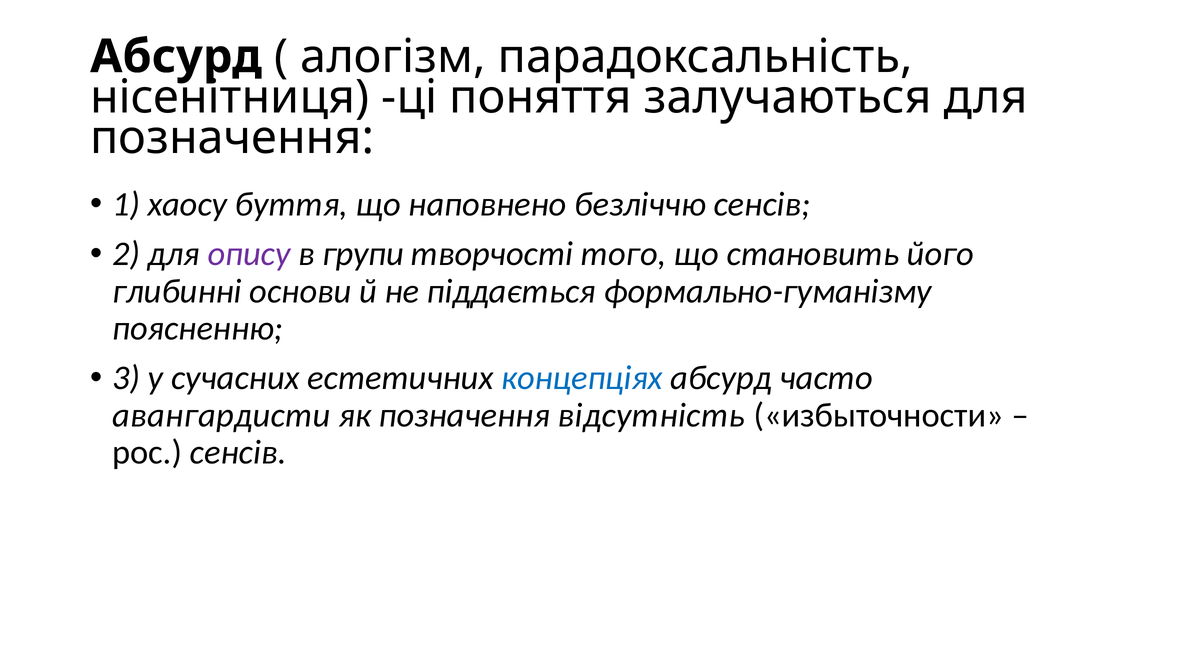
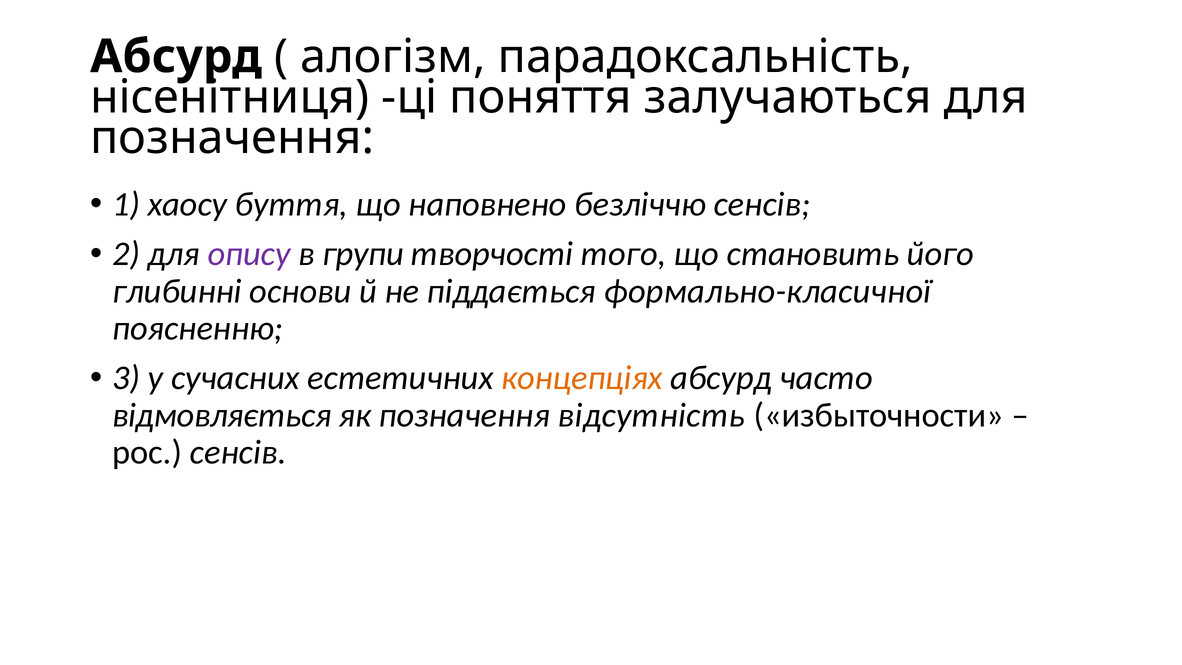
формально-гуманізму: формально-гуманізму -> формально-класичної (767, 291)
концепціях colour: blue -> orange (582, 378)
авангардисти: авангардисти -> відмовляється (222, 415)
